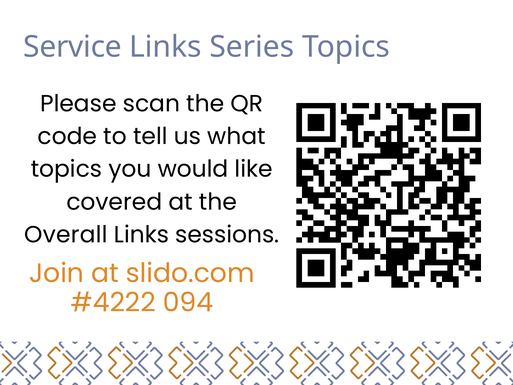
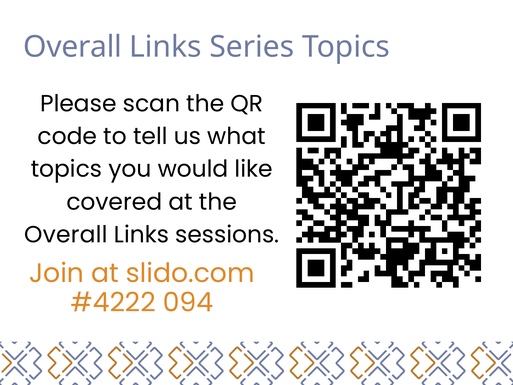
Service: Service -> Overall (73, 47)
